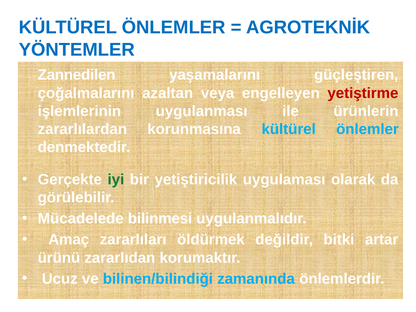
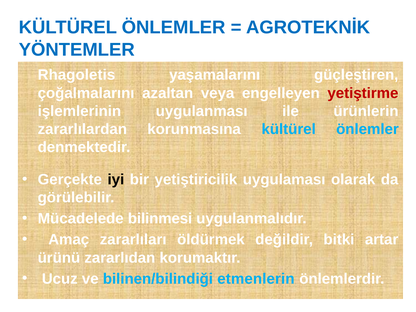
Zannedilen: Zannedilen -> Rhagoletis (76, 75)
iyi colour: green -> black (116, 180)
zamanında: zamanında -> etmenlerin (256, 279)
